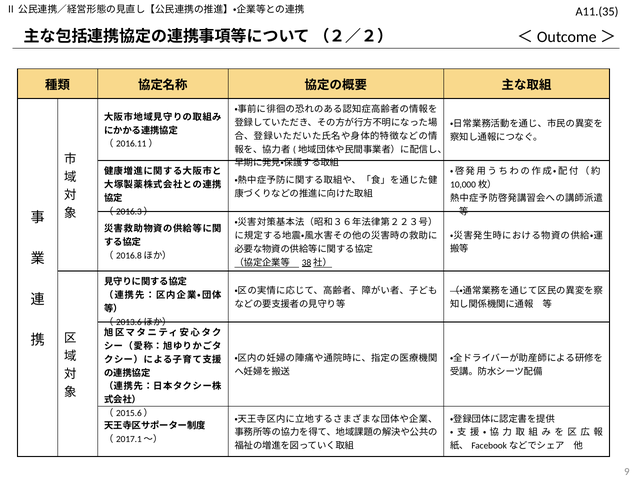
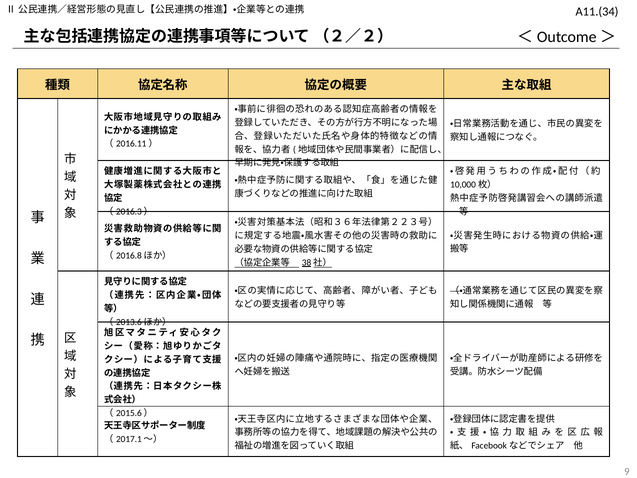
A11.(35: A11.(35 -> A11.(34 (597, 11)
